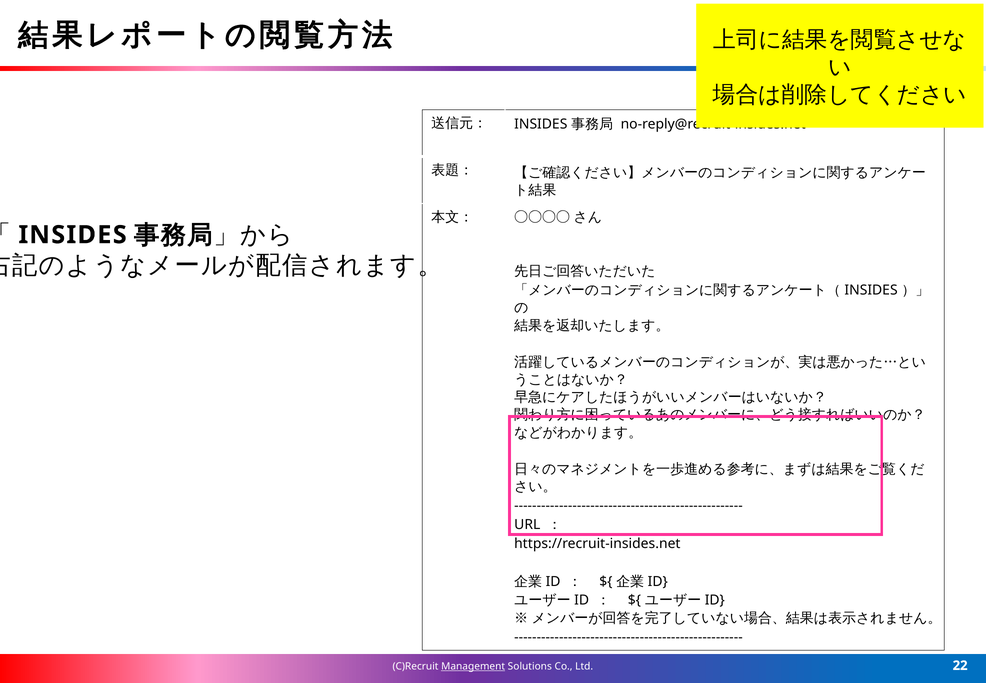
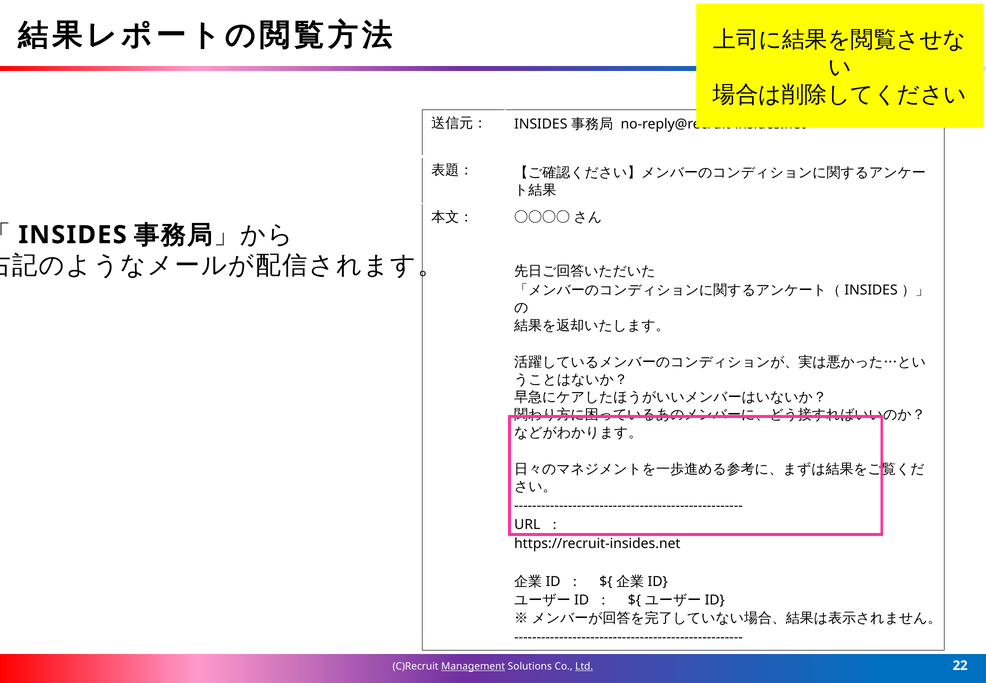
Ltd underline: none -> present (584, 666)
